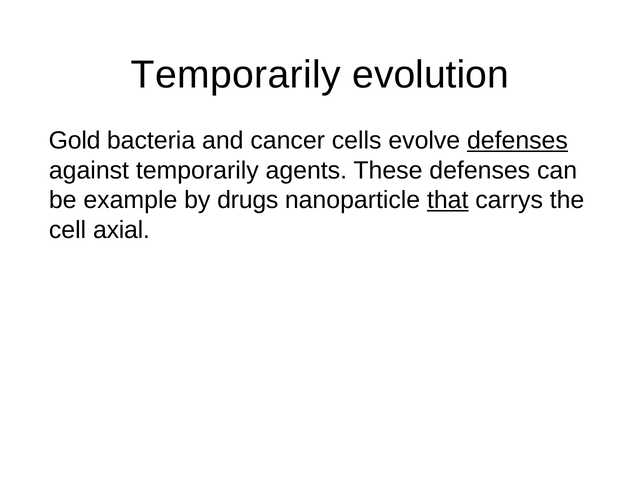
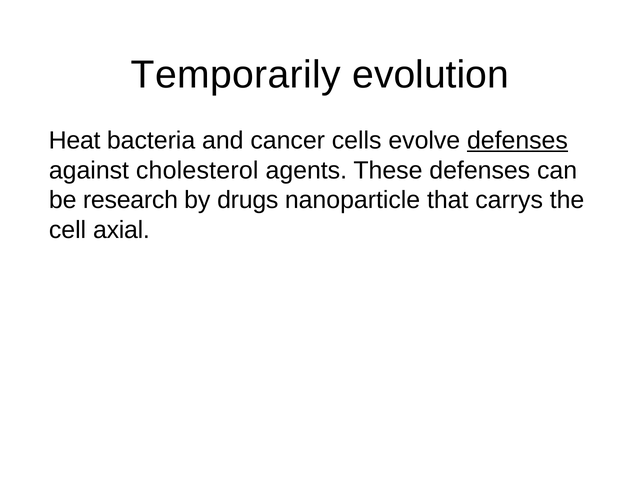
Gold: Gold -> Heat (75, 140)
against temporarily: temporarily -> cholesterol (197, 170)
example: example -> research (130, 200)
that underline: present -> none (448, 200)
